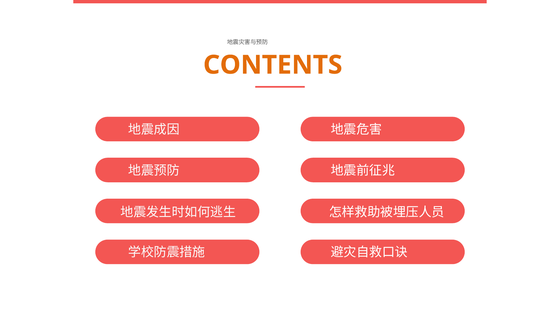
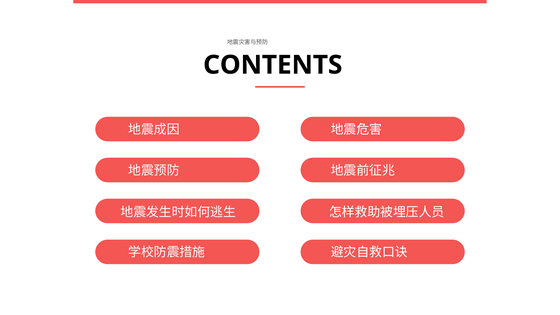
CONTENTS colour: orange -> black (273, 65)
